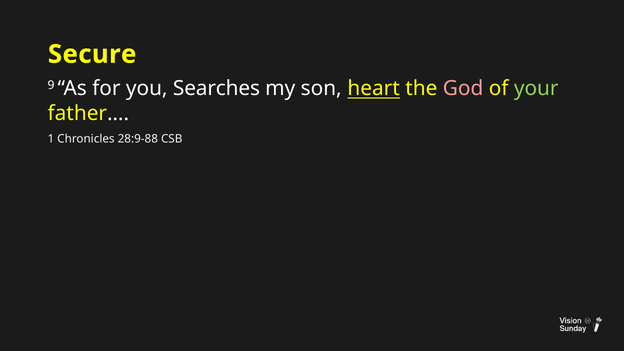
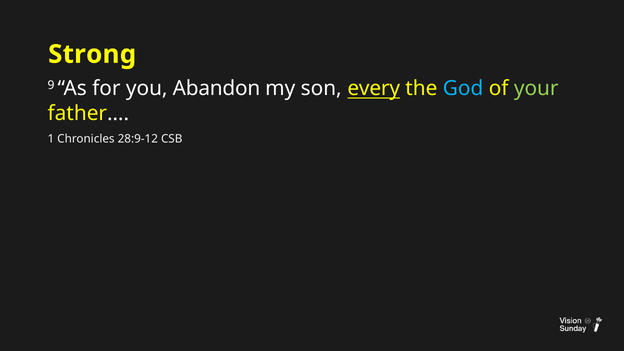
Secure: Secure -> Strong (92, 54)
Searches: Searches -> Abandon (217, 88)
heart: heart -> every (374, 88)
God colour: pink -> light blue (463, 88)
28:9-88: 28:9-88 -> 28:9-12 (138, 139)
